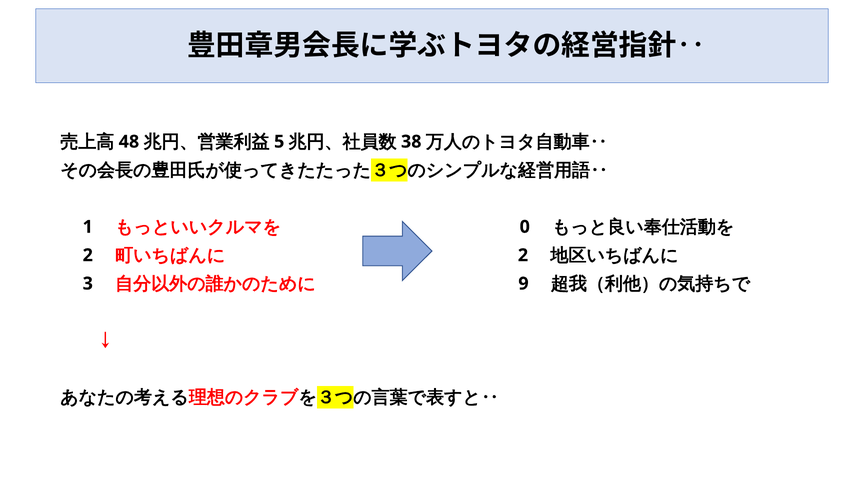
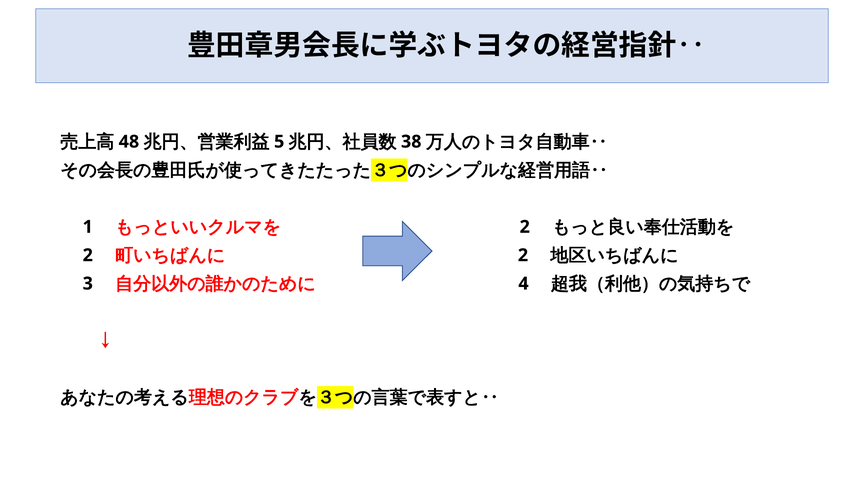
0: 0 -> 2 (525, 227)
9: 9 -> 4 (523, 284)
